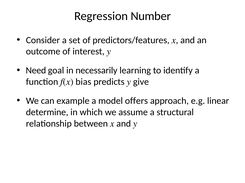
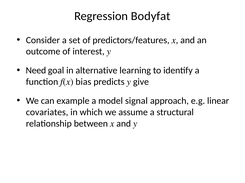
Number: Number -> Bodyfat (151, 16)
necessarily: necessarily -> alternative (96, 71)
offers: offers -> signal (136, 101)
determine: determine -> covariates (47, 113)
